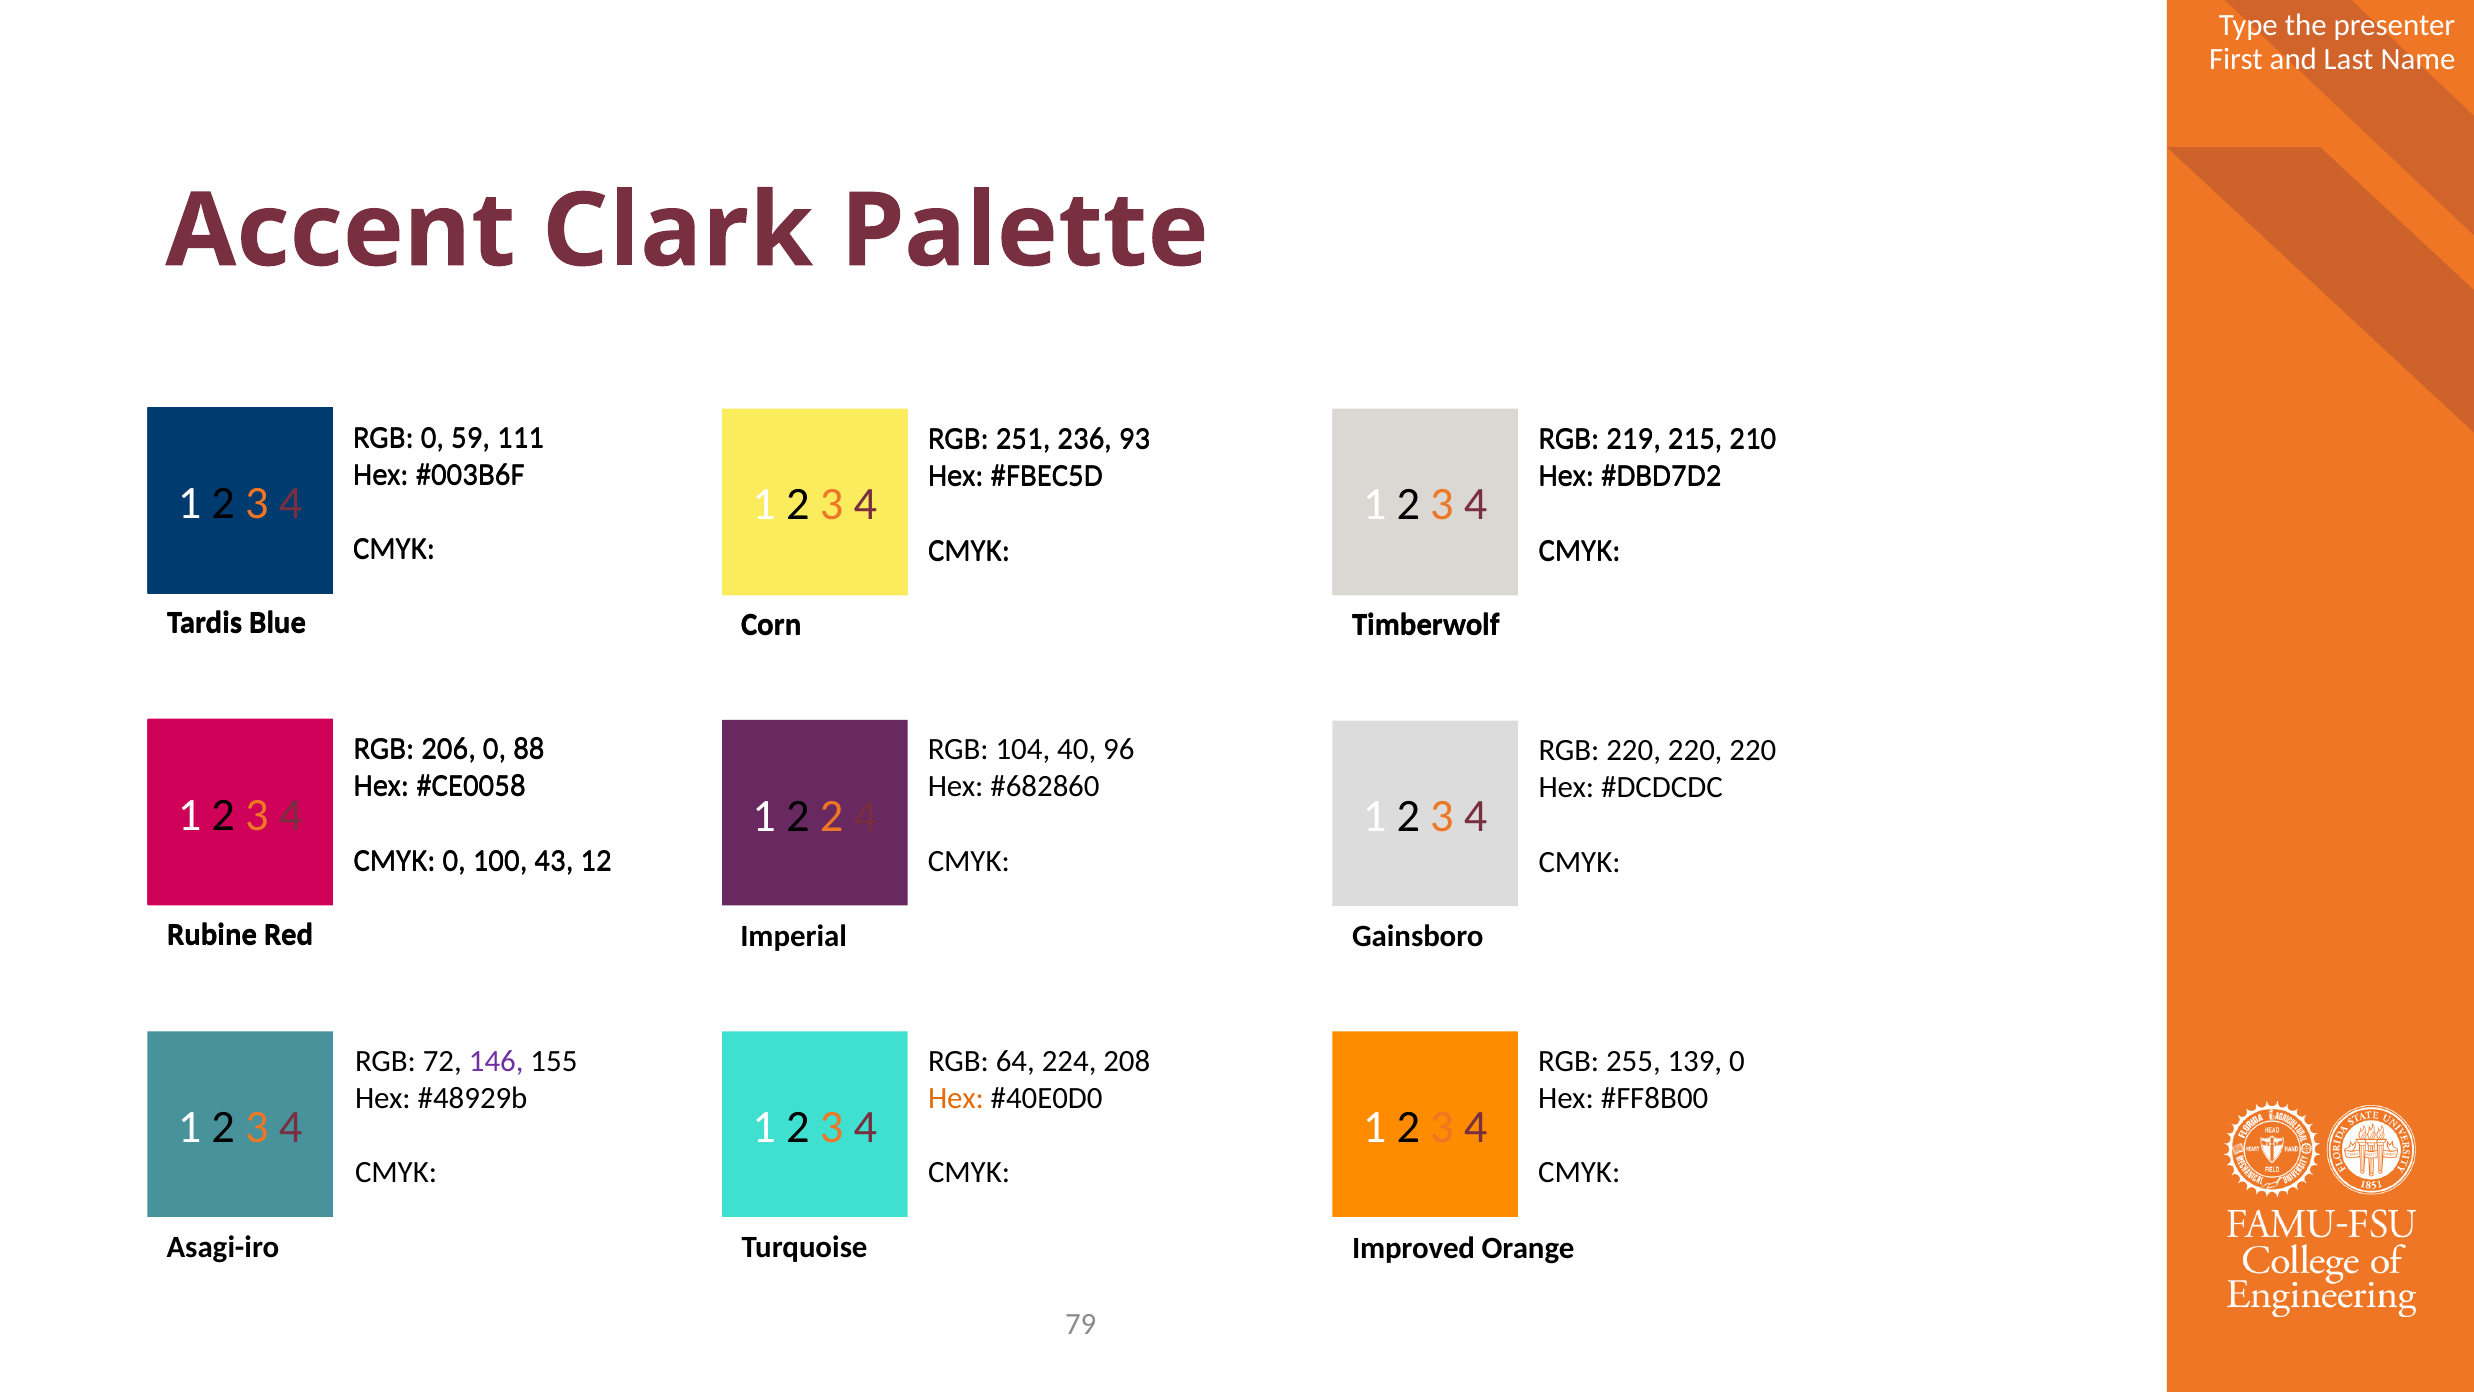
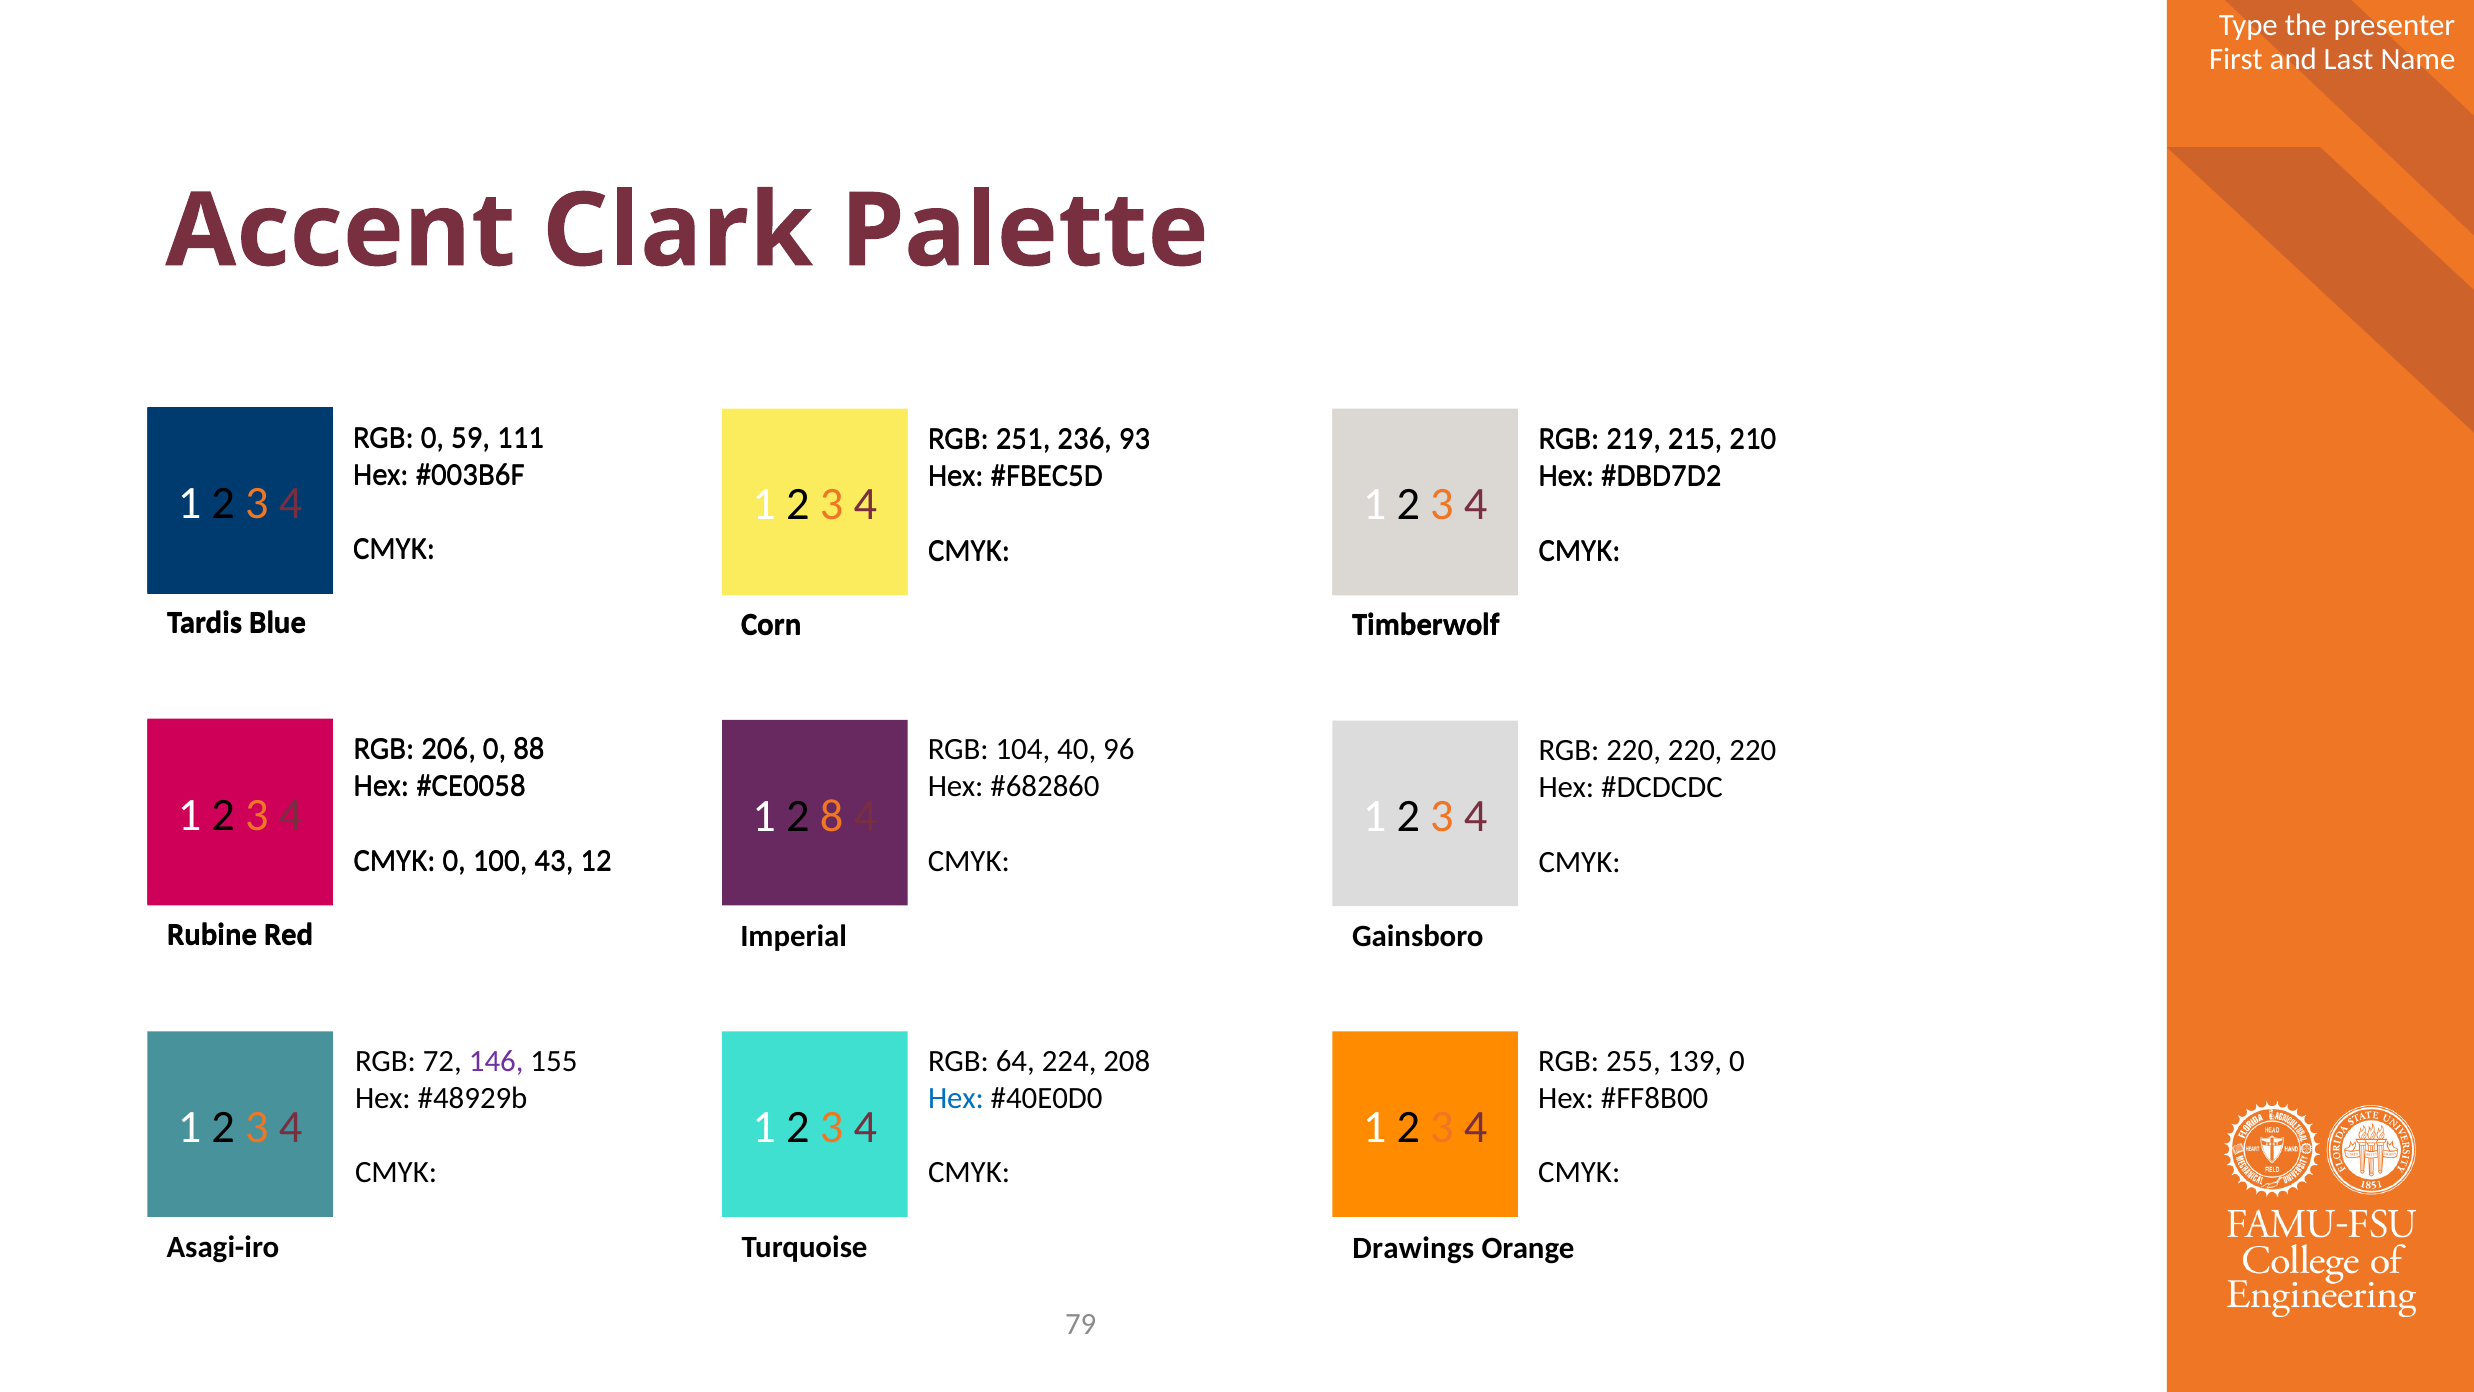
2 2: 2 -> 8 (832, 816)
Hex colour: orange -> blue (956, 1098)
Improved: Improved -> Drawings (1413, 1248)
